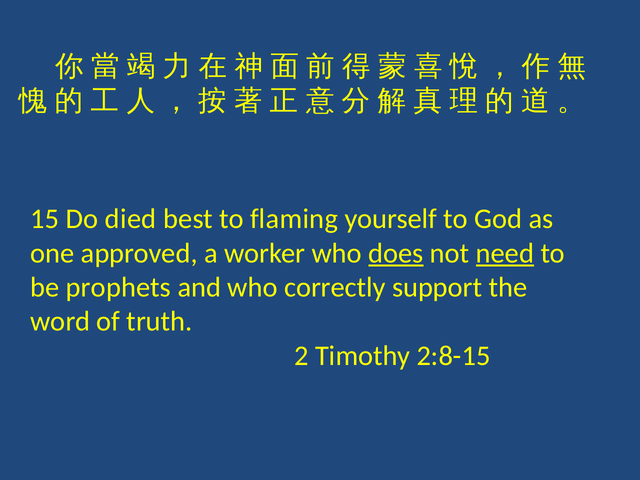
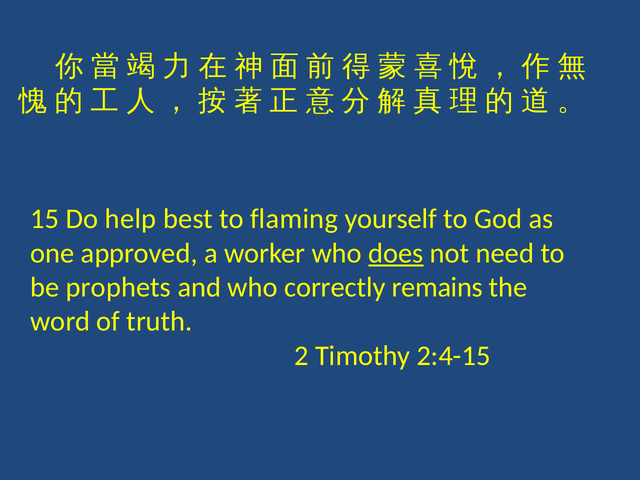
died: died -> help (131, 219)
need underline: present -> none (505, 253)
support: support -> remains (437, 287)
2:8-15: 2:8-15 -> 2:4-15 (454, 356)
